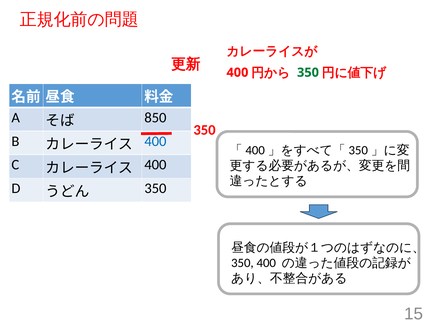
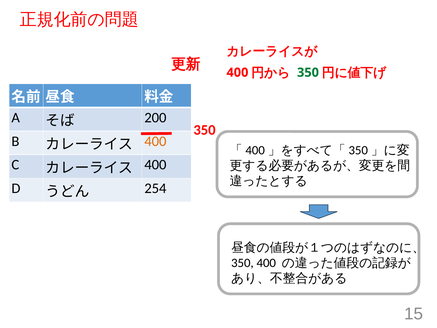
850: 850 -> 200 (155, 118)
400 colour: blue -> orange (155, 141)
350: 350 -> 254 (155, 188)
